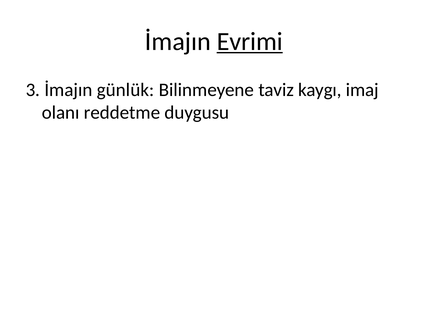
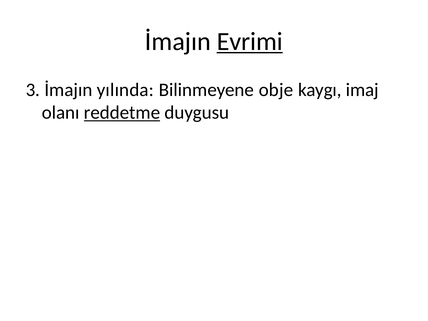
günlük: günlük -> yılında (125, 90)
taviz: taviz -> obje (276, 90)
reddetme underline: none -> present (122, 113)
